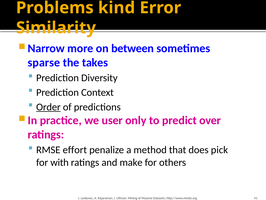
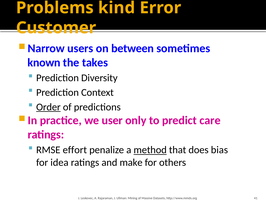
Similarity: Similarity -> Customer (56, 28)
more: more -> users (80, 48)
sparse: sparse -> known (44, 62)
over: over -> care (210, 120)
method underline: none -> present (150, 150)
pick: pick -> bias (219, 150)
with: with -> idea (59, 162)
